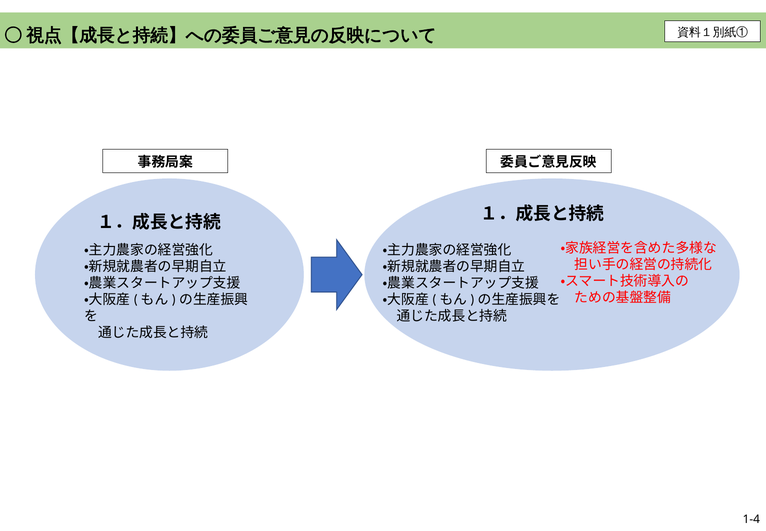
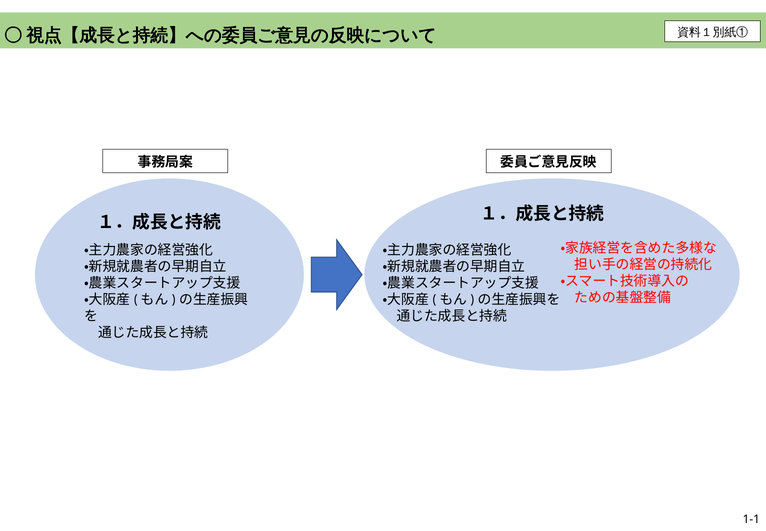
1-4: 1-4 -> 1-1 (751, 519)
